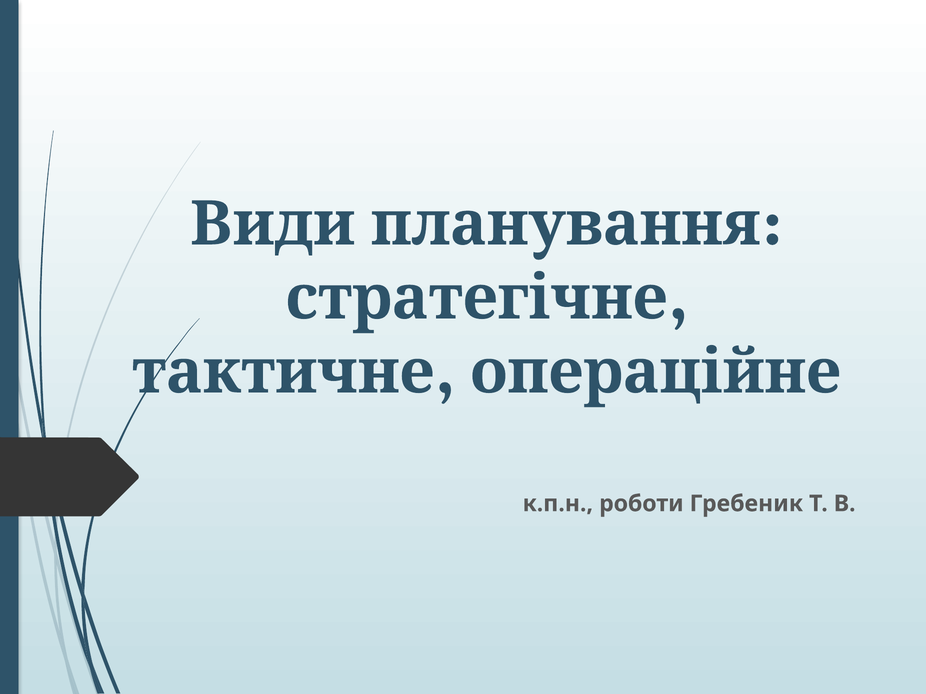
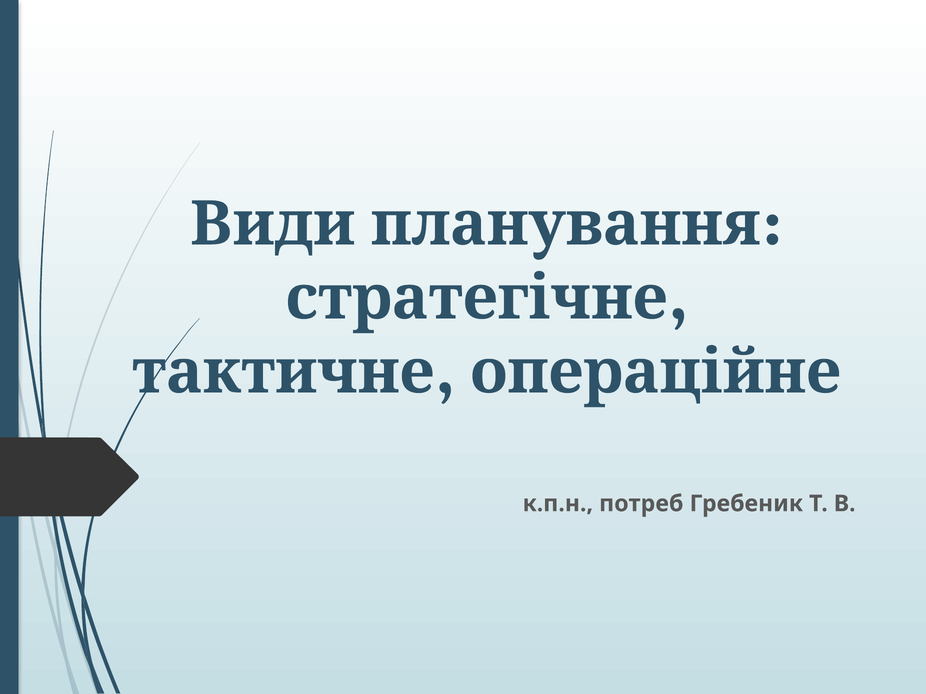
роботи: роботи -> потреб (641, 504)
